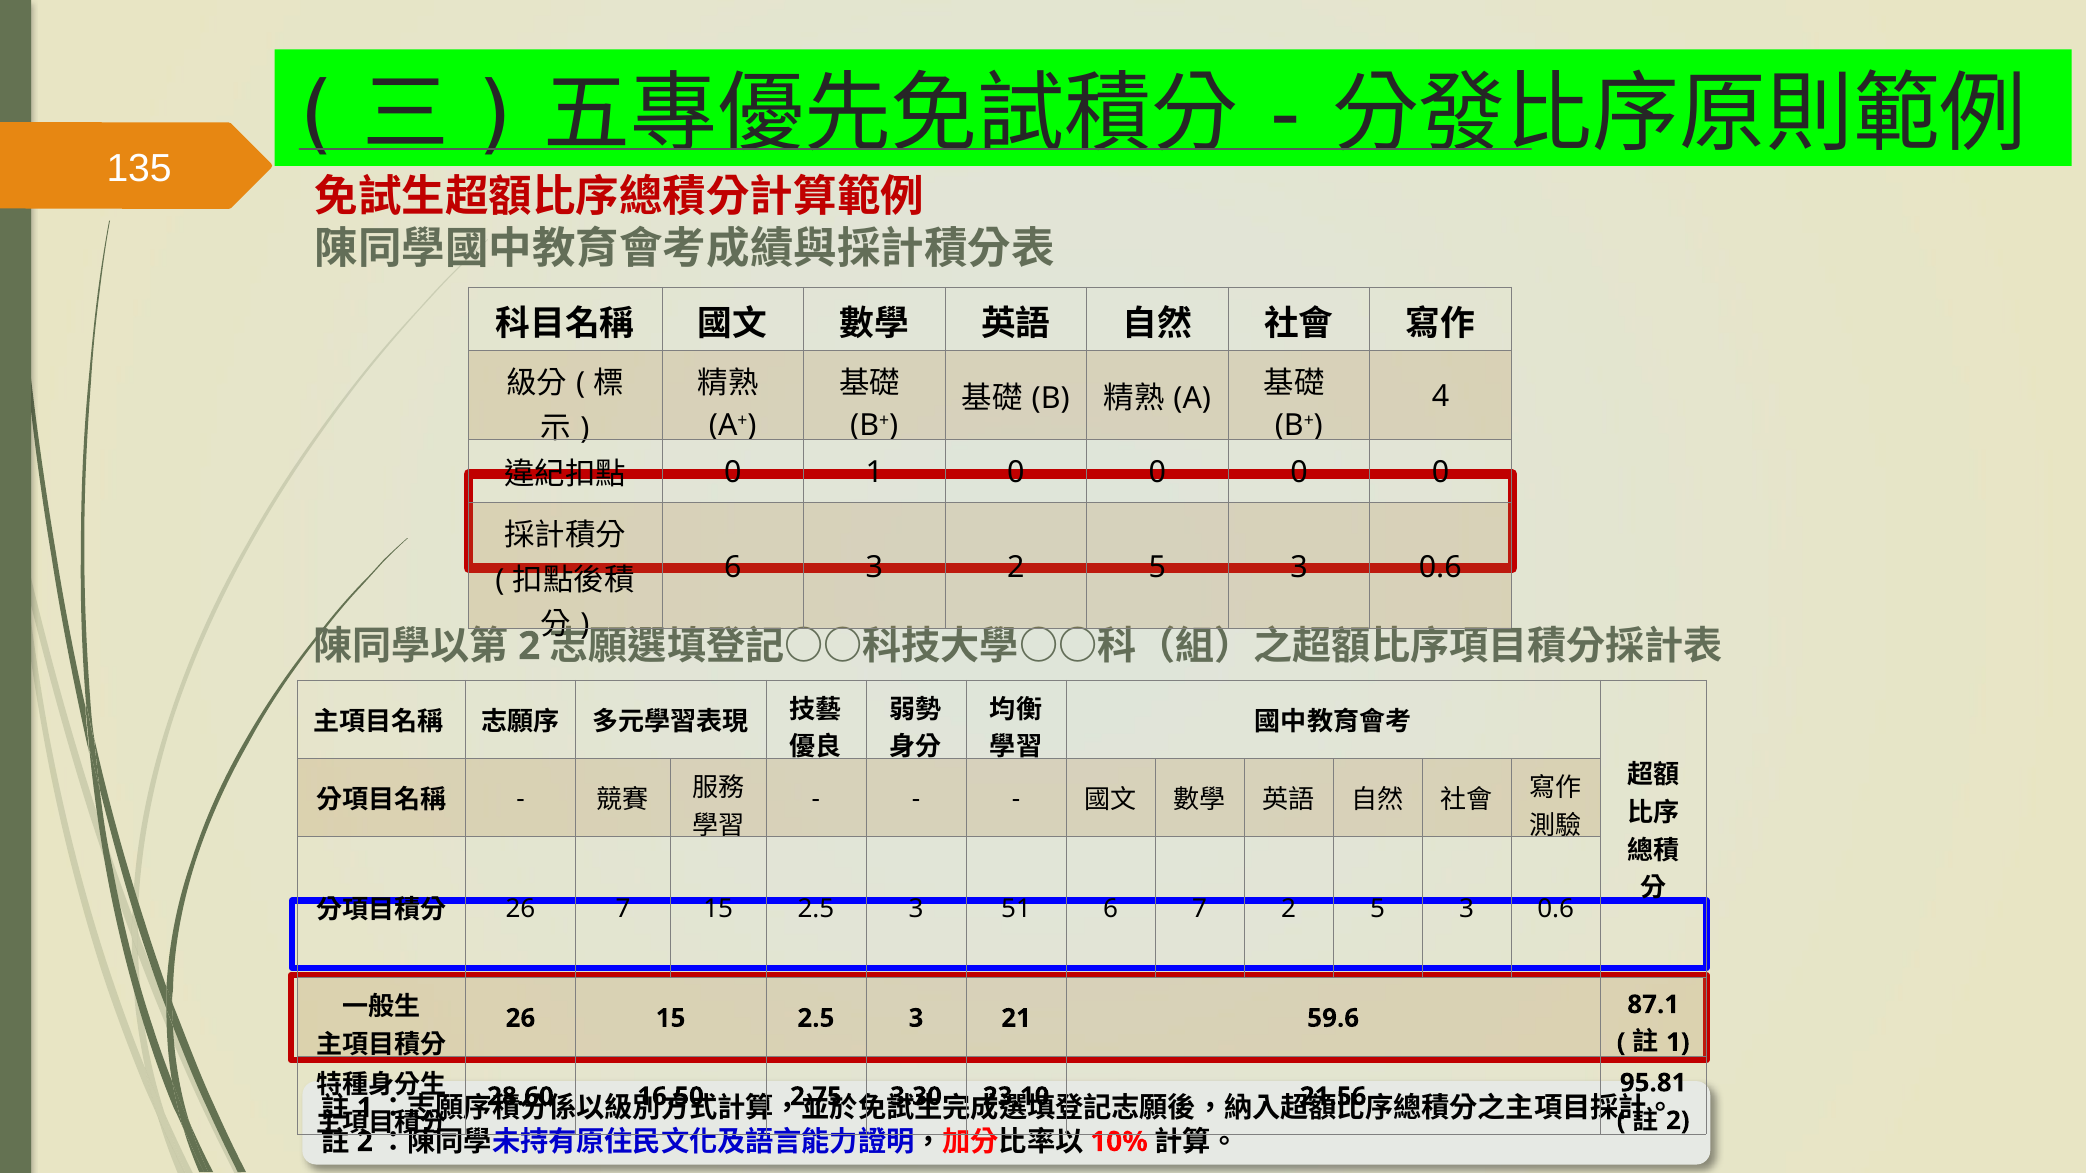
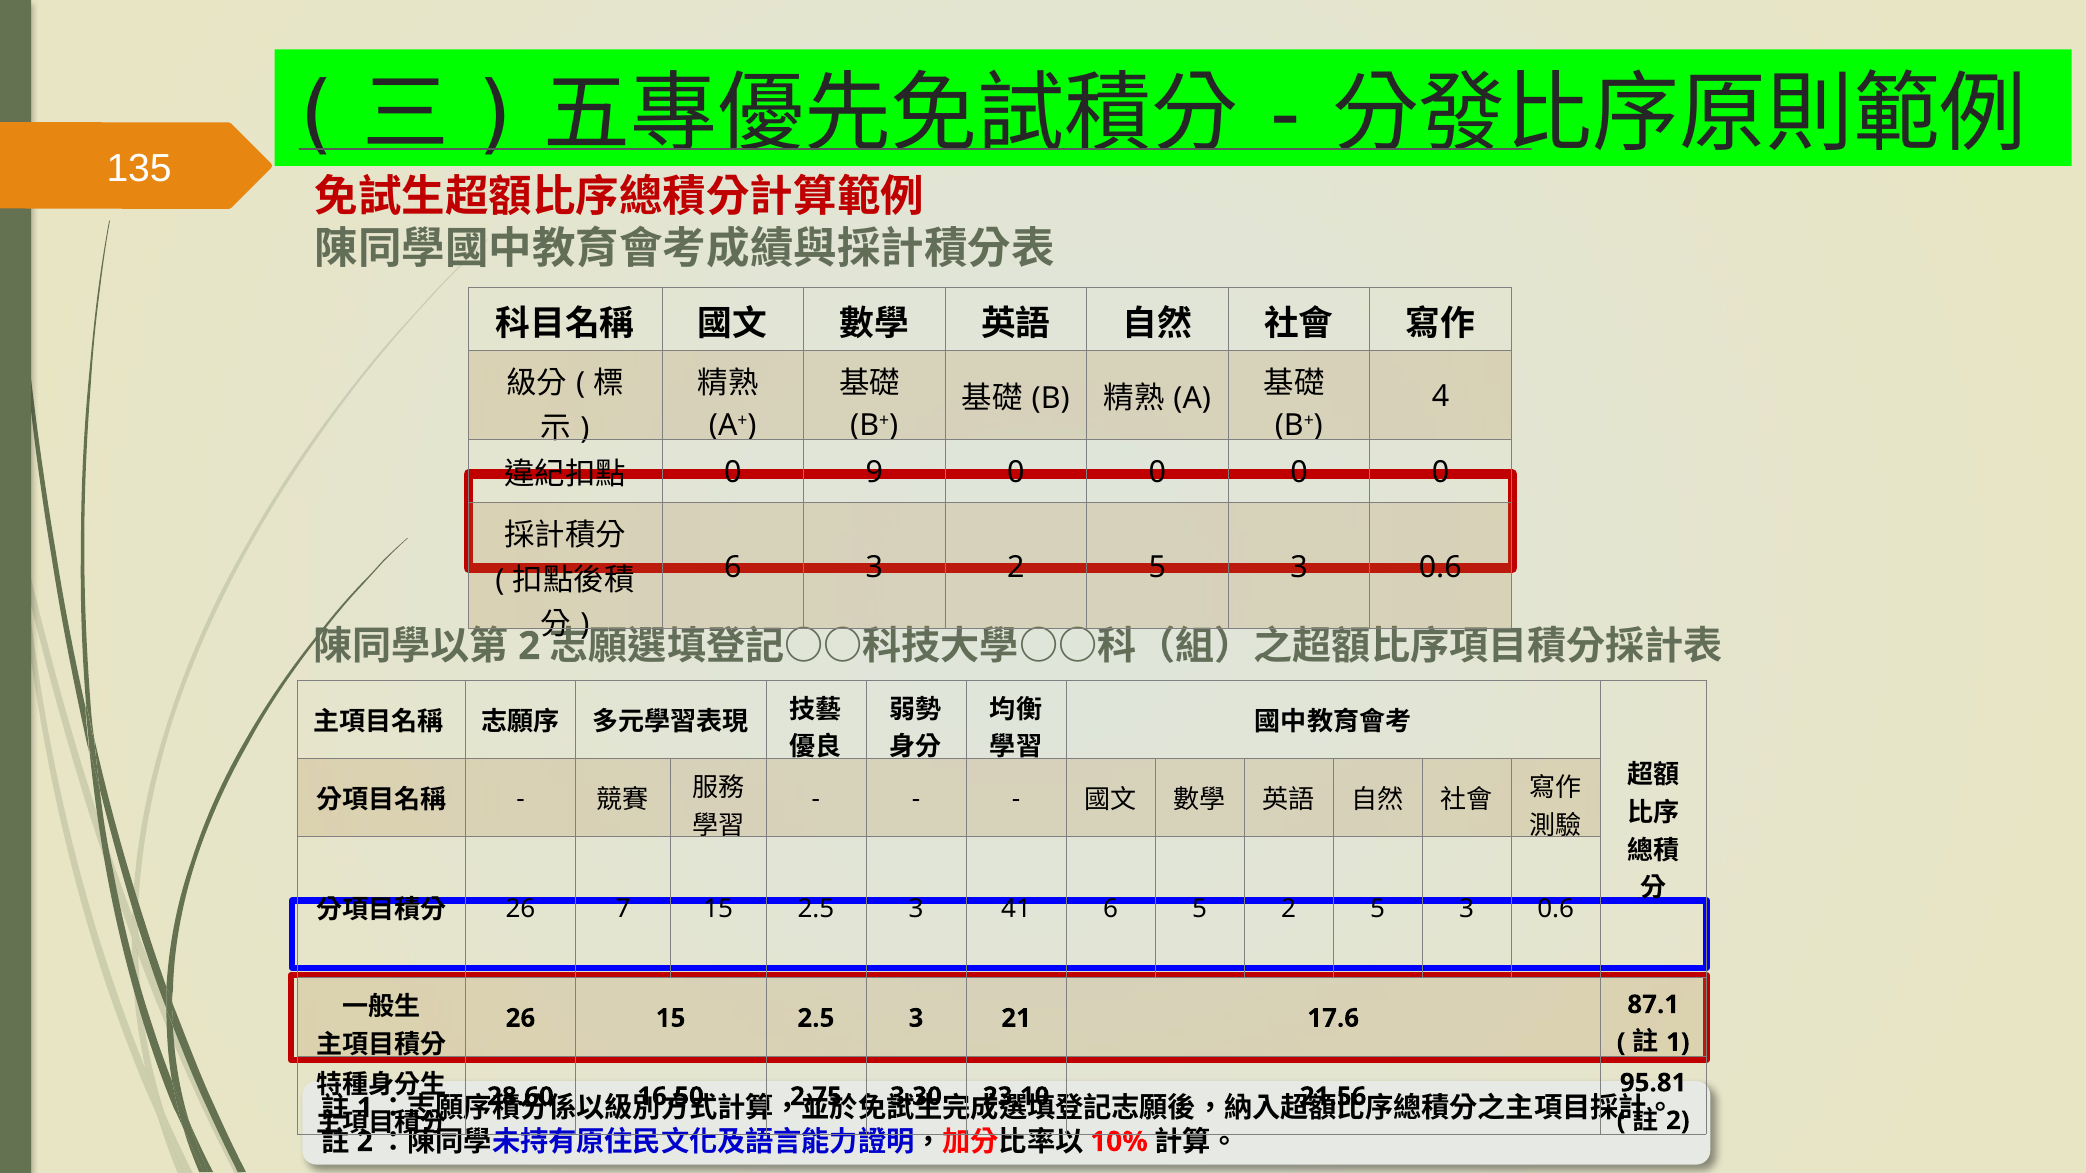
0 1: 1 -> 9 (874, 473)
51: 51 -> 41 (1016, 909)
6 7: 7 -> 5 (1200, 909)
59.6: 59.6 -> 17.6 (1333, 1018)
